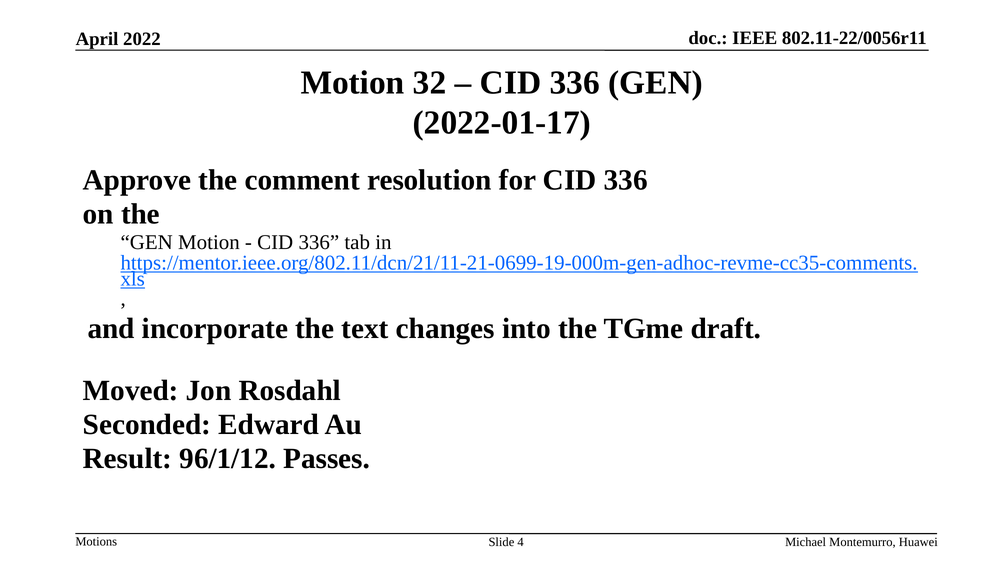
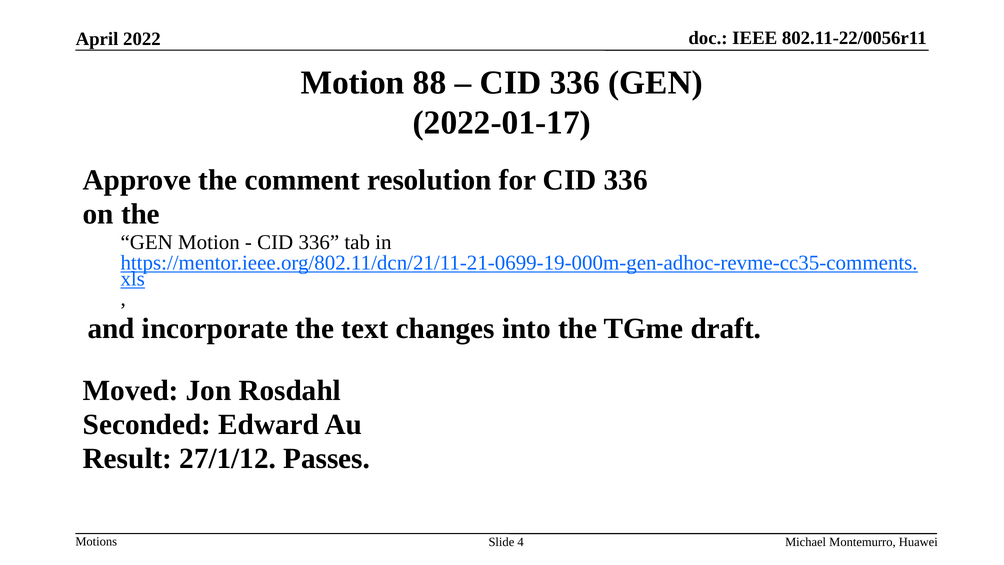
32: 32 -> 88 (430, 83)
96/1/12: 96/1/12 -> 27/1/12 (228, 458)
